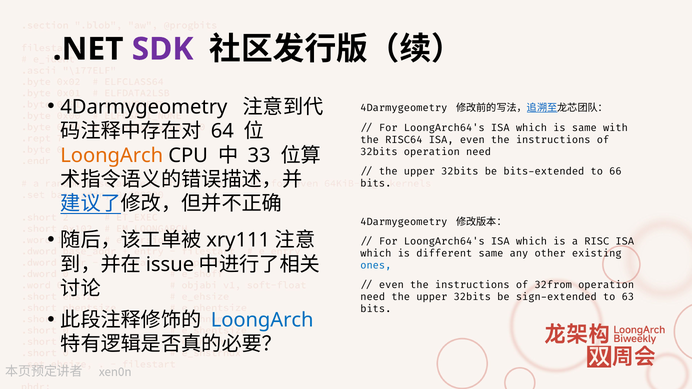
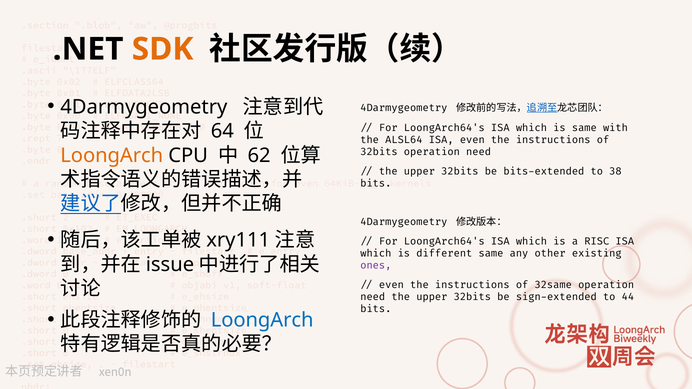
SDK colour: purple -> orange (163, 49)
RISC64: RISC64 -> ALSL64 (404, 140)
33: 33 -> 62 (259, 155)
66: 66 -> 38 (615, 171)
ones colour: blue -> purple (376, 266)
32from: 32from -> 32same (553, 285)
63: 63 -> 44 (628, 297)
